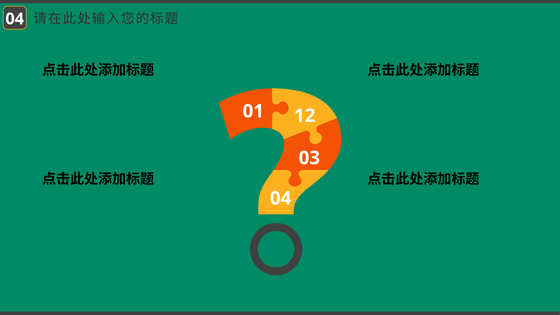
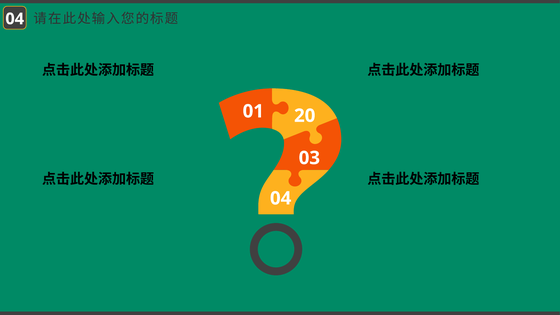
12: 12 -> 20 (305, 116)
